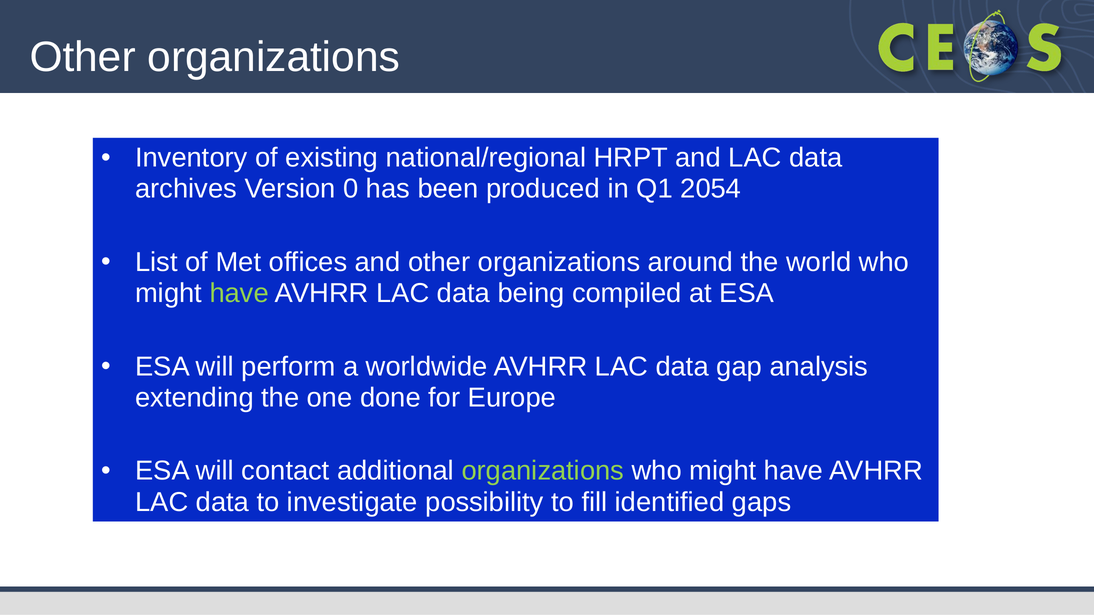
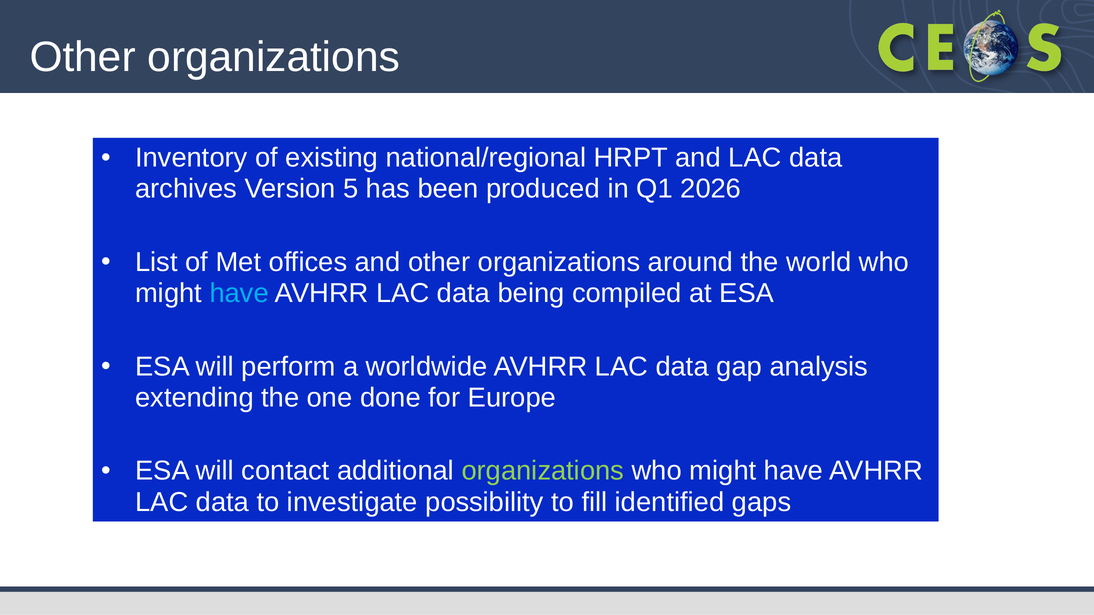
0: 0 -> 5 (351, 189)
2054: 2054 -> 2026 (711, 189)
have colour: light green -> light blue (239, 294)
